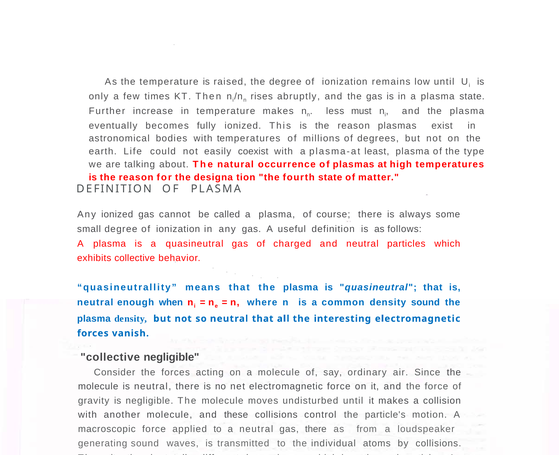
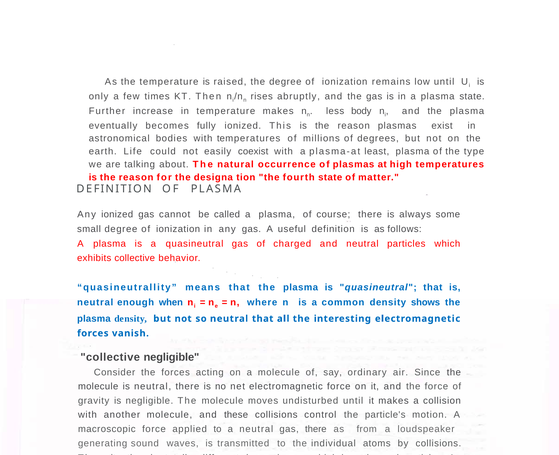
must: must -> body (361, 111)
density sound: sound -> shows (426, 303)
